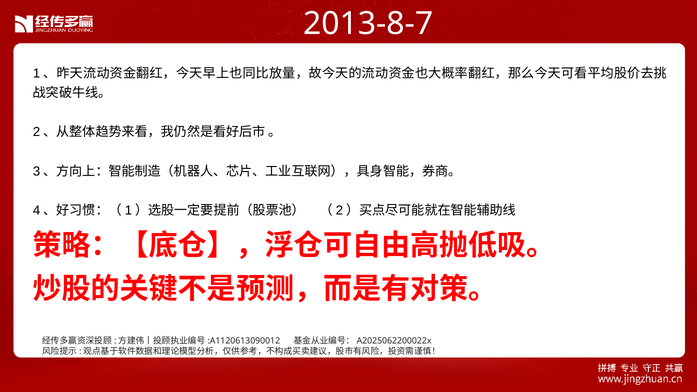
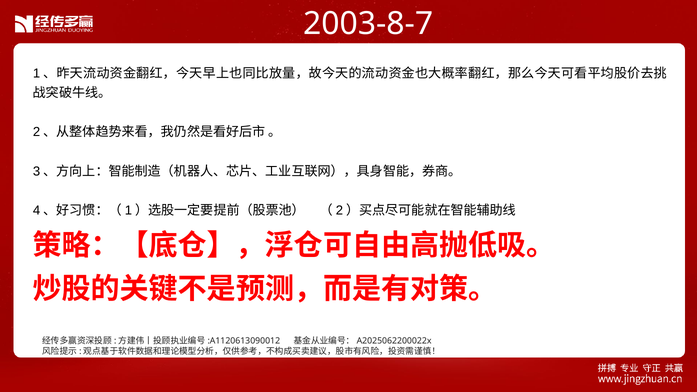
2013-8-7: 2013-8-7 -> 2003-8-7 (368, 24)
